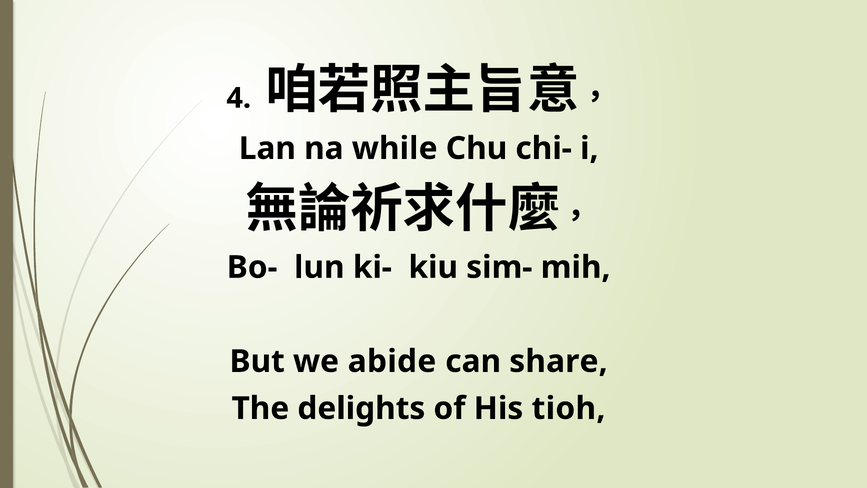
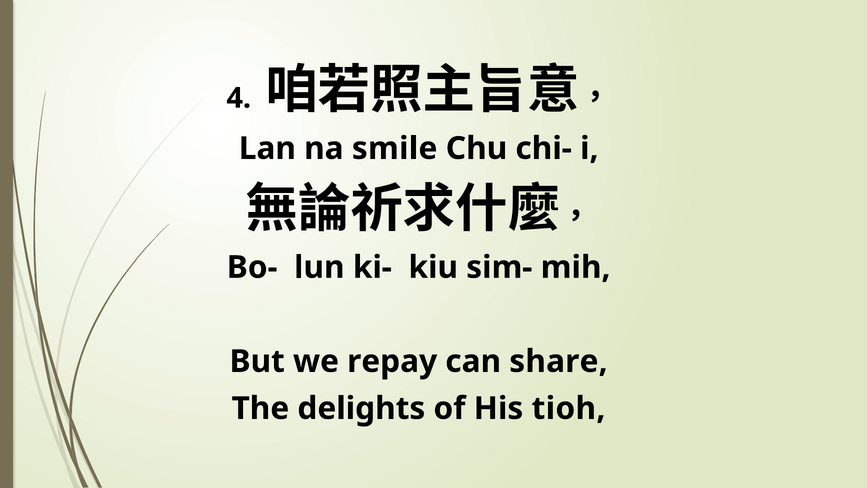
while: while -> smile (395, 148)
abide: abide -> repay (392, 361)
